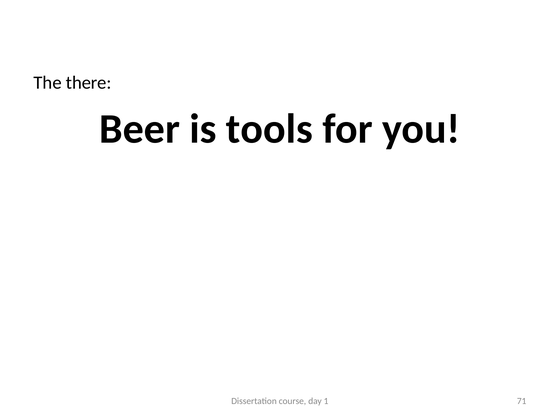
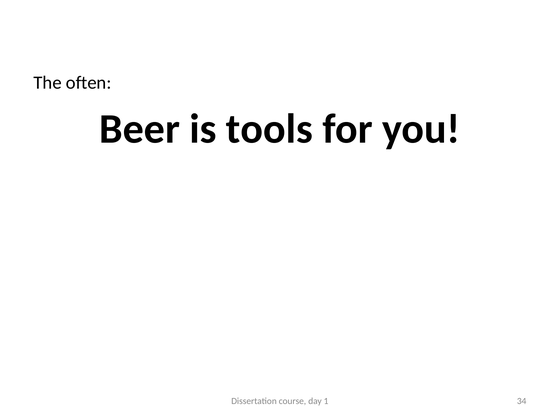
there: there -> often (89, 83)
71: 71 -> 34 (522, 401)
